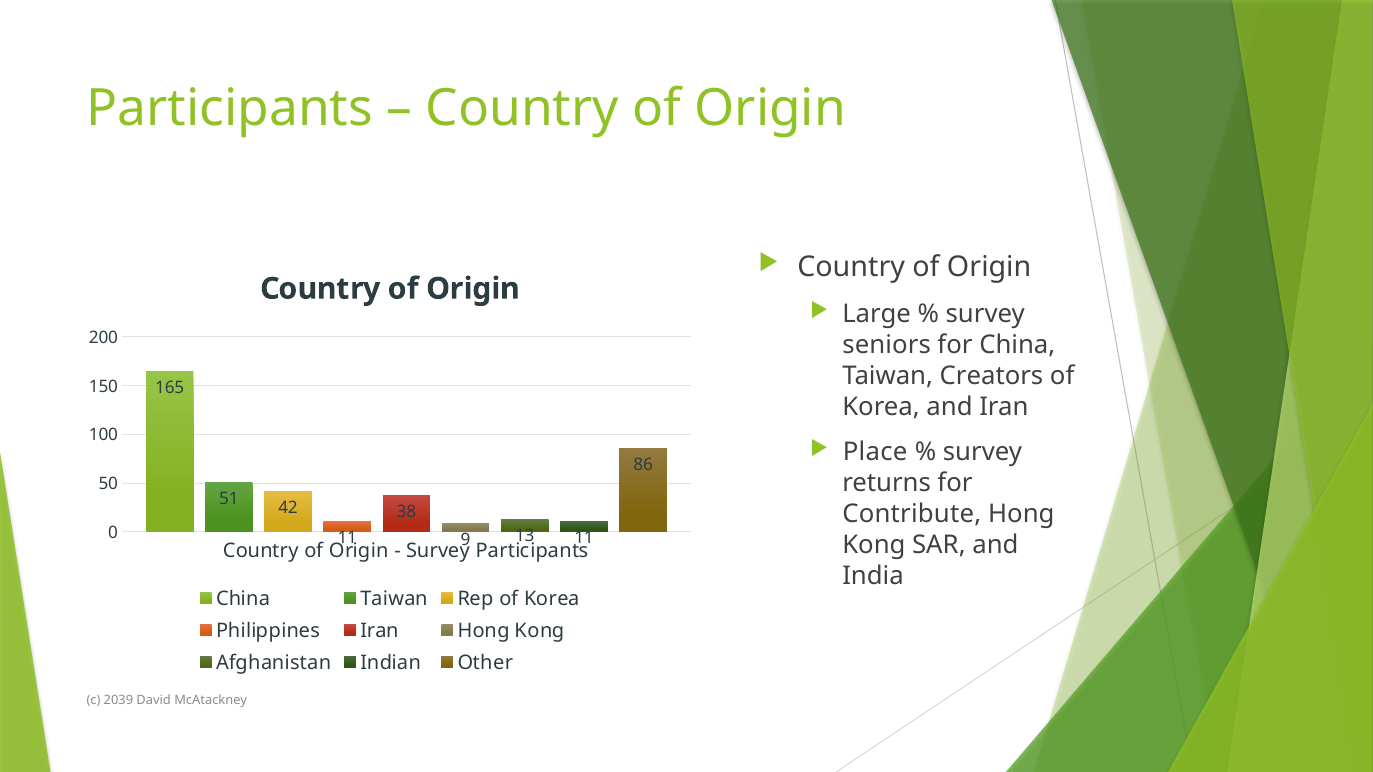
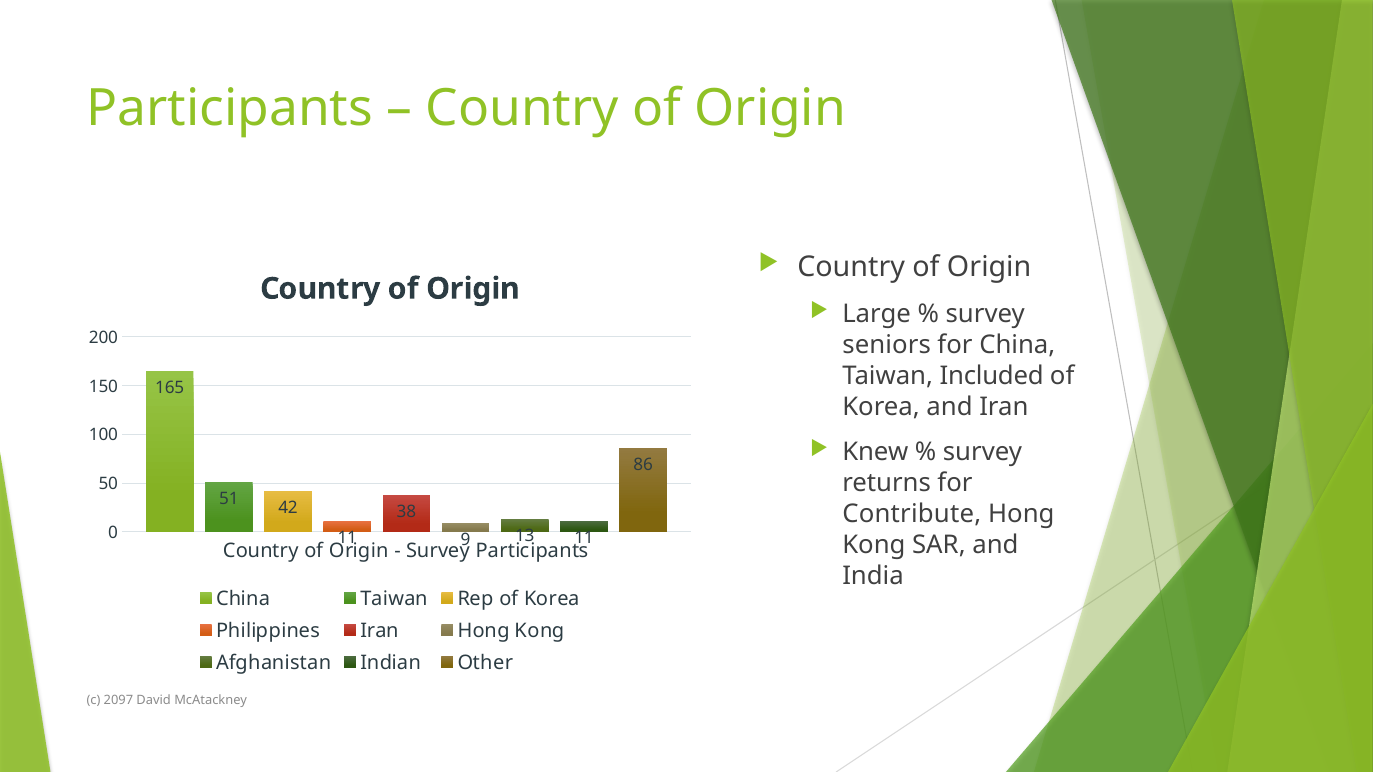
Creators: Creators -> Included (992, 376)
Place: Place -> Knew (875, 452)
2039: 2039 -> 2097 (118, 701)
